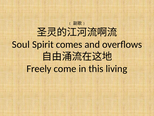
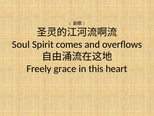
come: come -> grace (65, 68)
living: living -> heart (116, 68)
